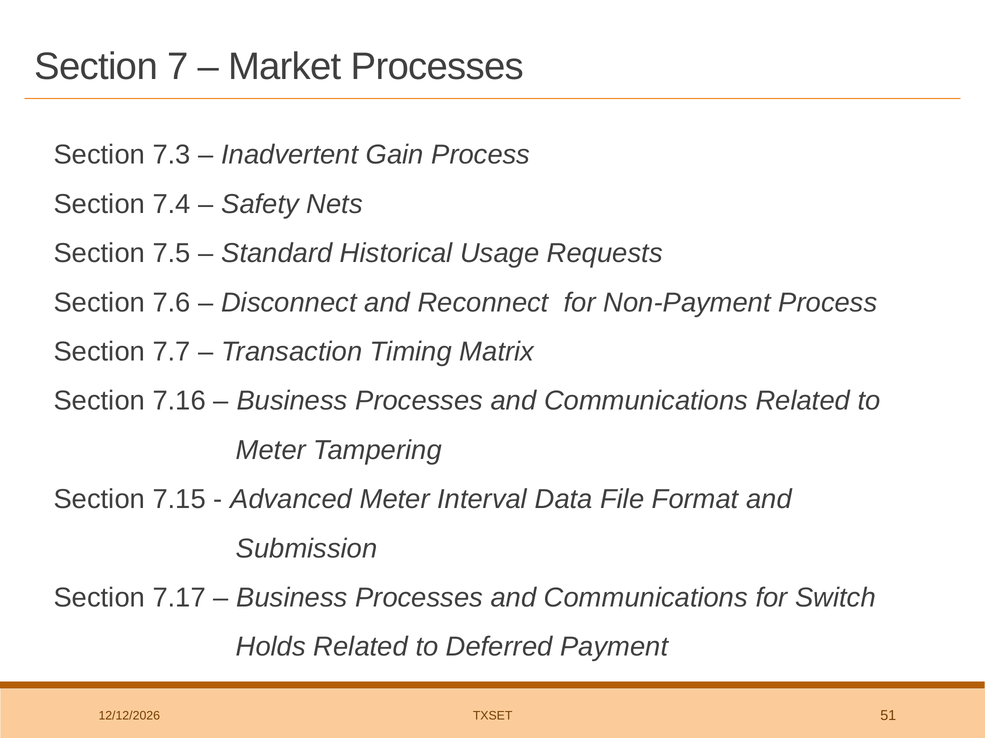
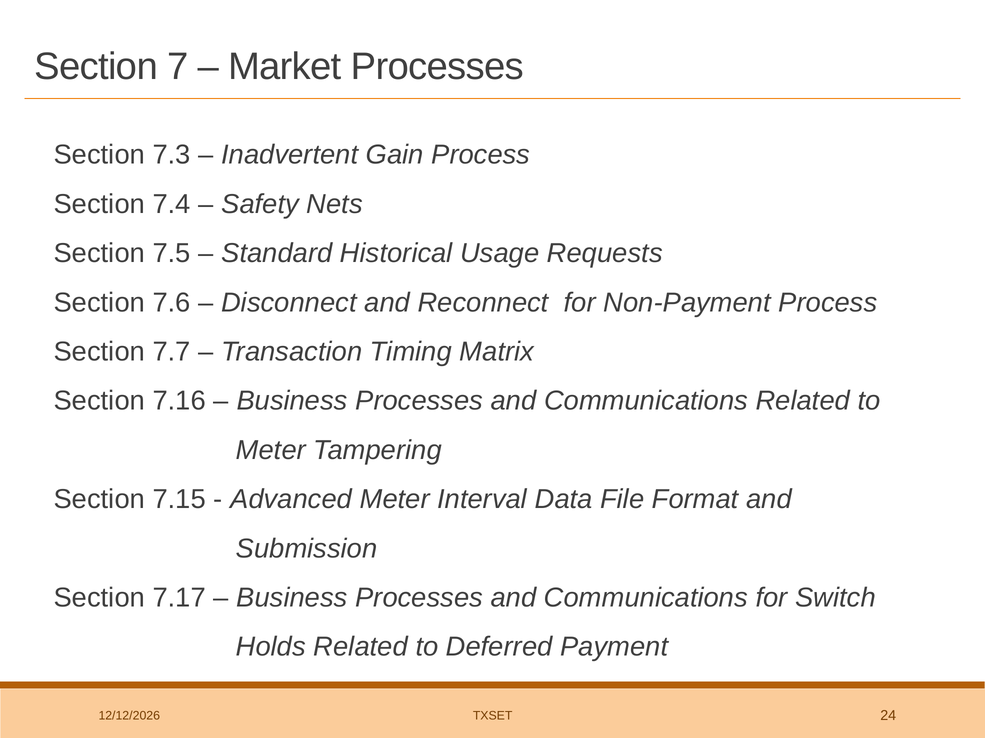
51: 51 -> 24 (888, 716)
